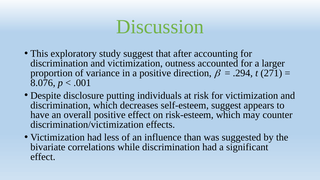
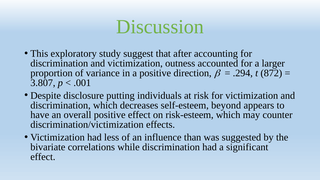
271: 271 -> 872 (271, 73)
8.076: 8.076 -> 3.807 (43, 83)
self-esteem suggest: suggest -> beyond (226, 105)
